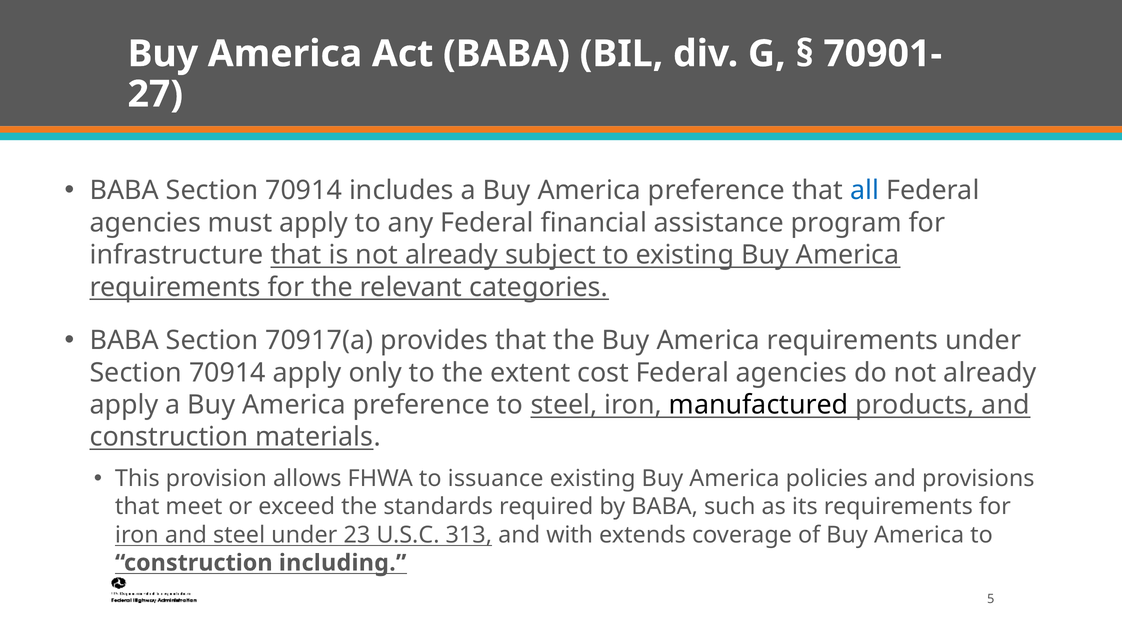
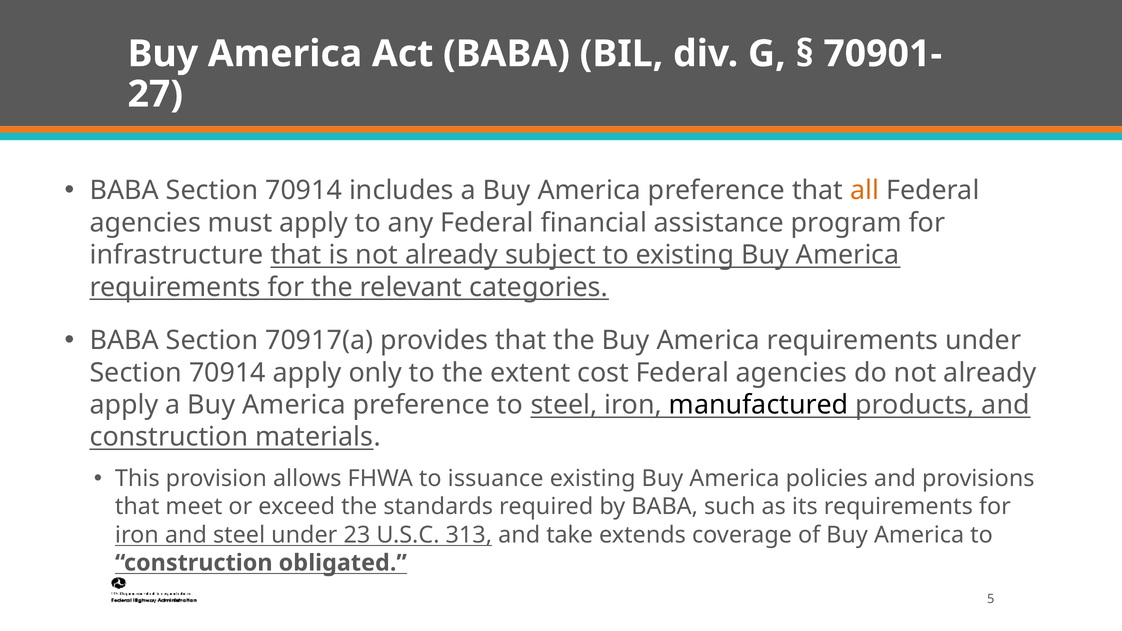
all colour: blue -> orange (865, 191)
with: with -> take (570, 535)
including: including -> obligated (343, 563)
